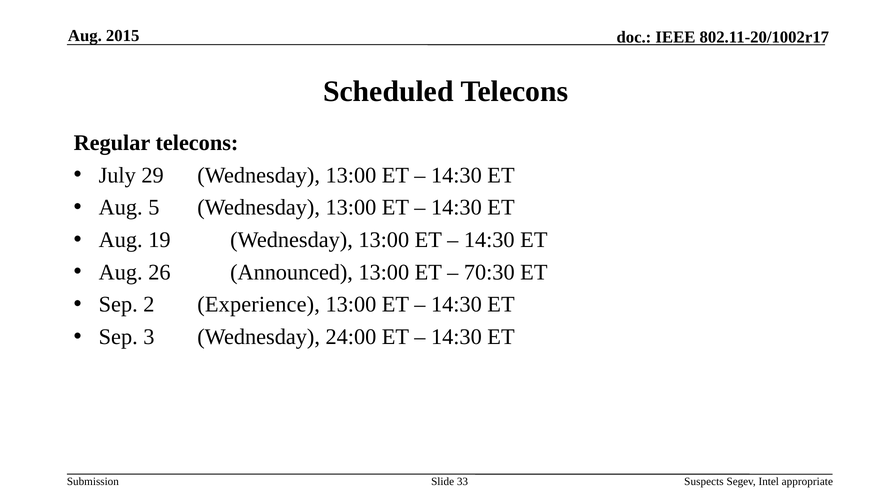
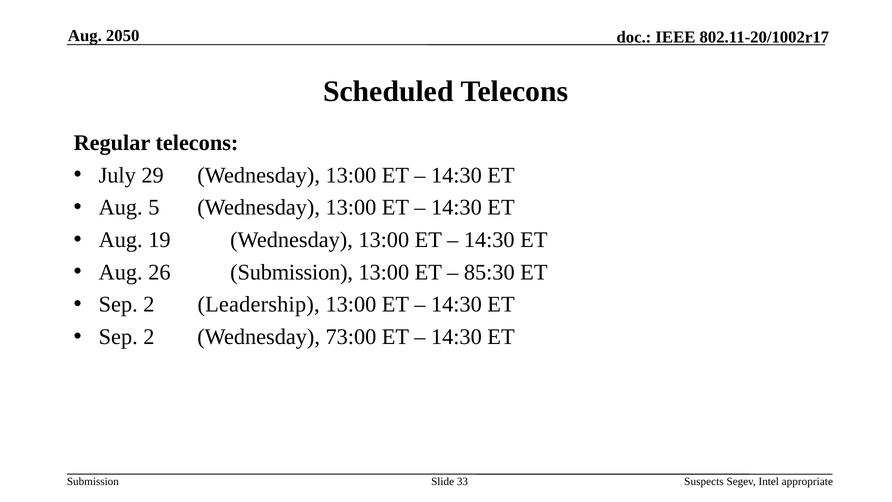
2015: 2015 -> 2050 (123, 35)
26 Announced: Announced -> Submission (292, 272)
70:30: 70:30 -> 85:30 (489, 272)
Experience: Experience -> Leadership (259, 304)
3: 3 -> 2 (149, 337)
24:00: 24:00 -> 73:00 (351, 337)
